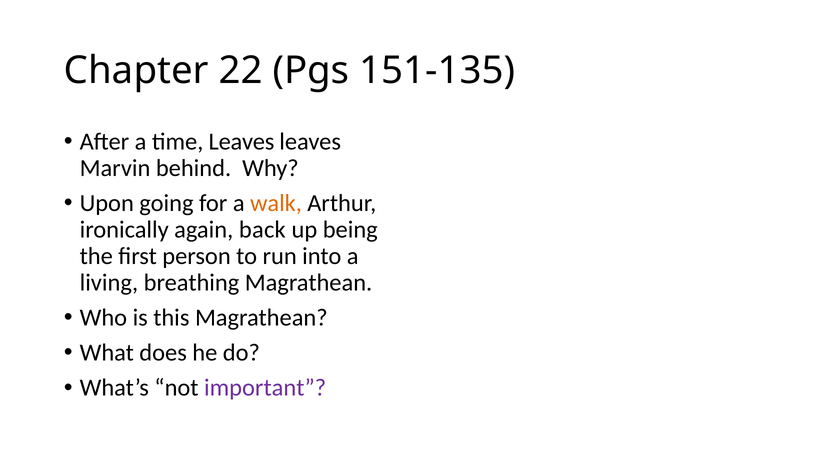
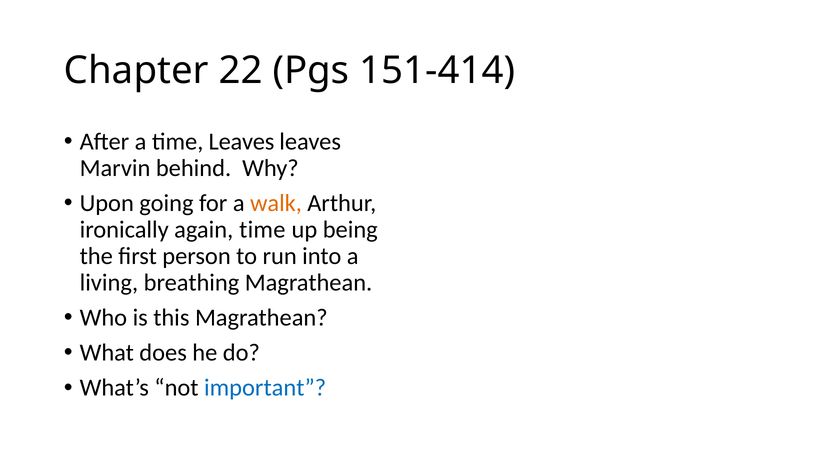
151-135: 151-135 -> 151-414 (437, 70)
again back: back -> time (262, 230)
important colour: purple -> blue (265, 388)
